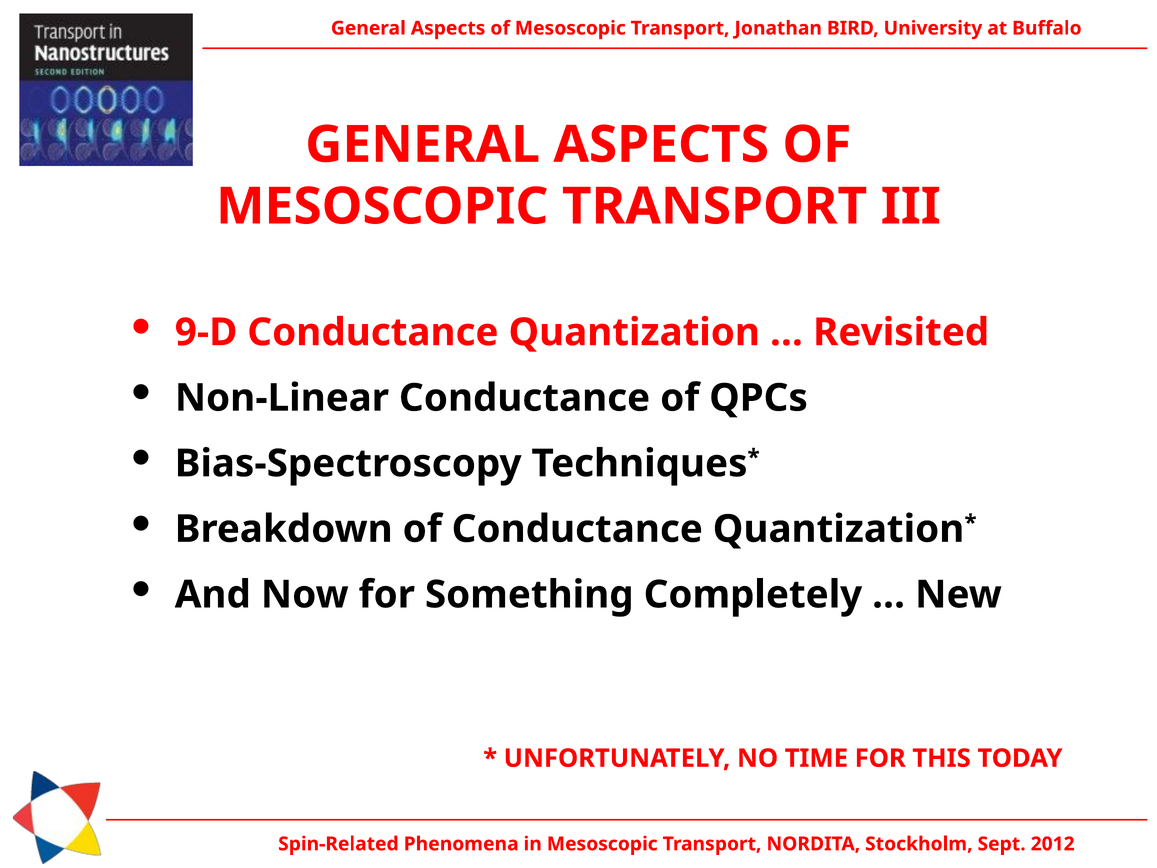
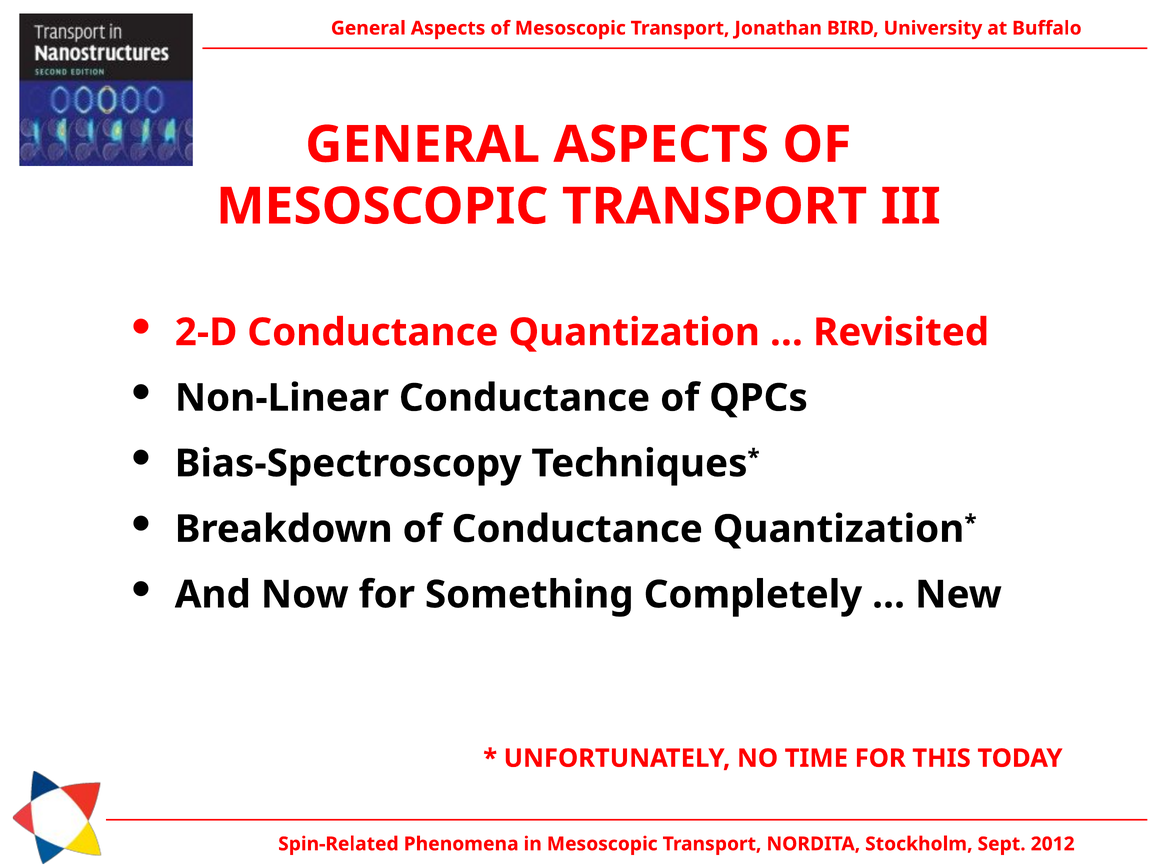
9-D: 9-D -> 2-D (206, 332)
